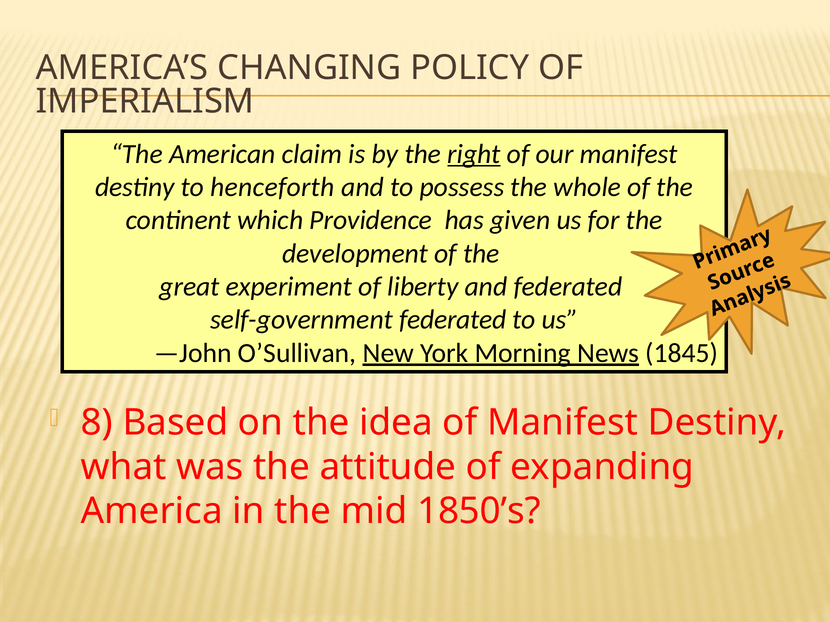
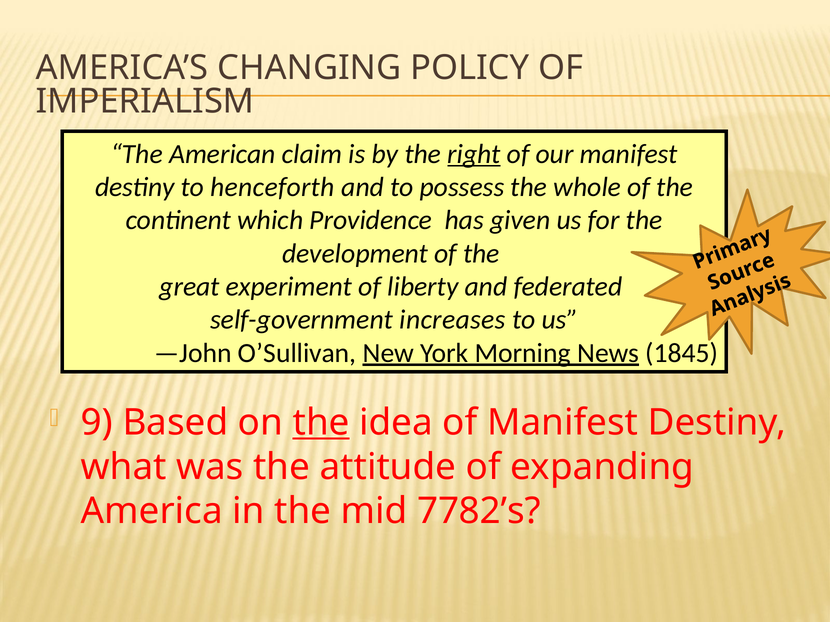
self-government federated: federated -> increases (452, 320)
8: 8 -> 9 (97, 423)
the underline: none -> present (321, 423)
1850’s: 1850’s -> 7782’s (479, 512)
